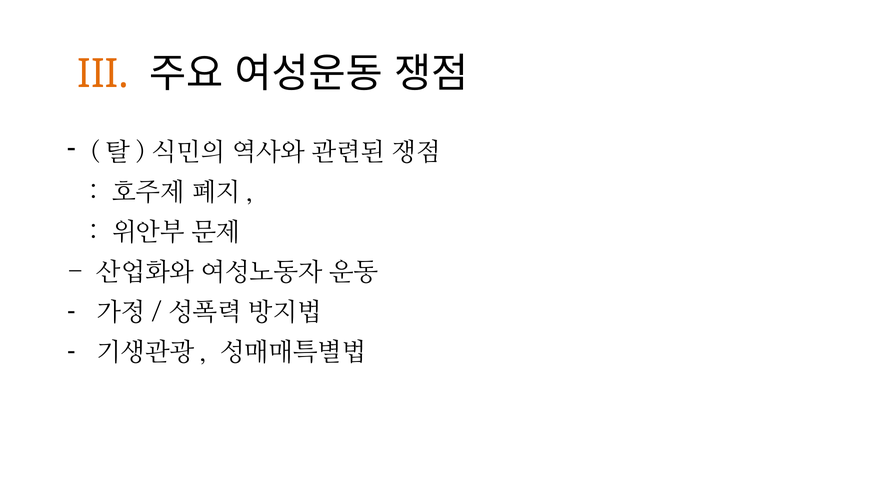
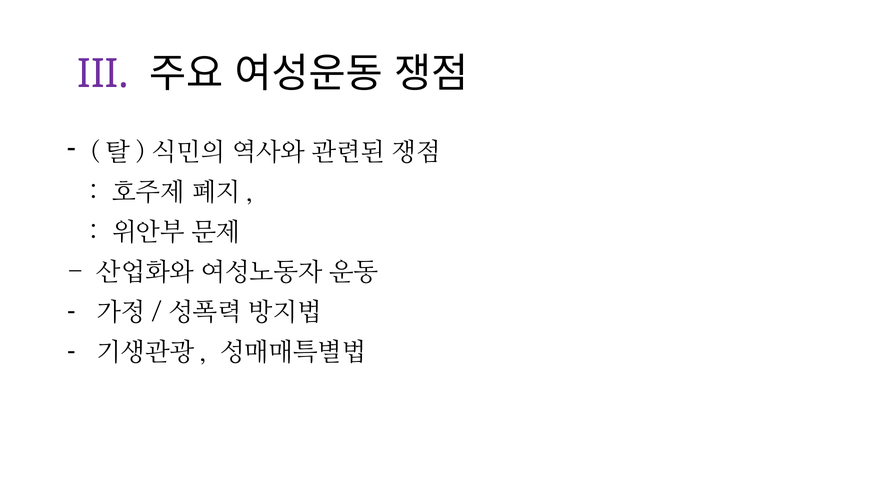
III colour: orange -> purple (103, 74)
